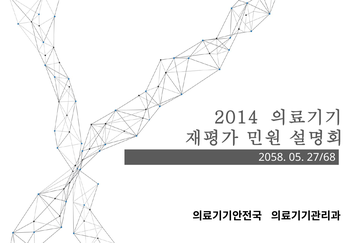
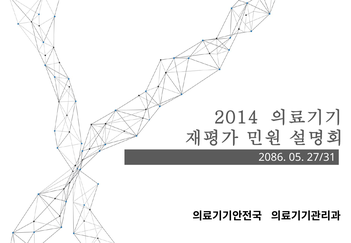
2058: 2058 -> 2086 (272, 157)
27/68: 27/68 -> 27/31 (321, 157)
